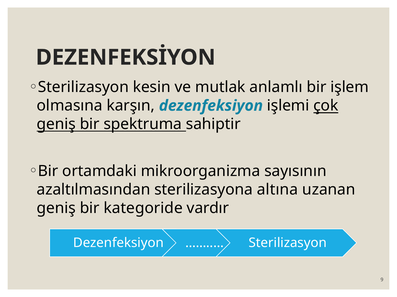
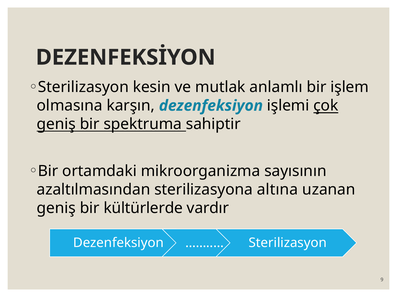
kategoride: kategoride -> kültürlerde (143, 209)
